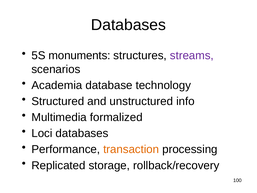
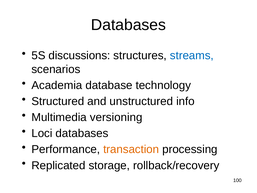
monuments: monuments -> discussions (79, 56)
streams colour: purple -> blue (192, 56)
formalized: formalized -> versioning (116, 117)
